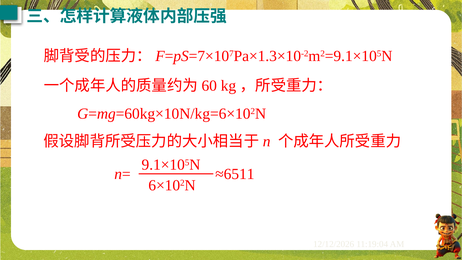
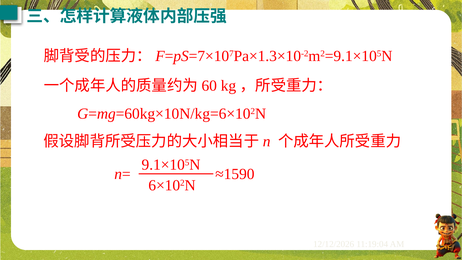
≈6511: ≈6511 -> ≈1590 (235, 174)
